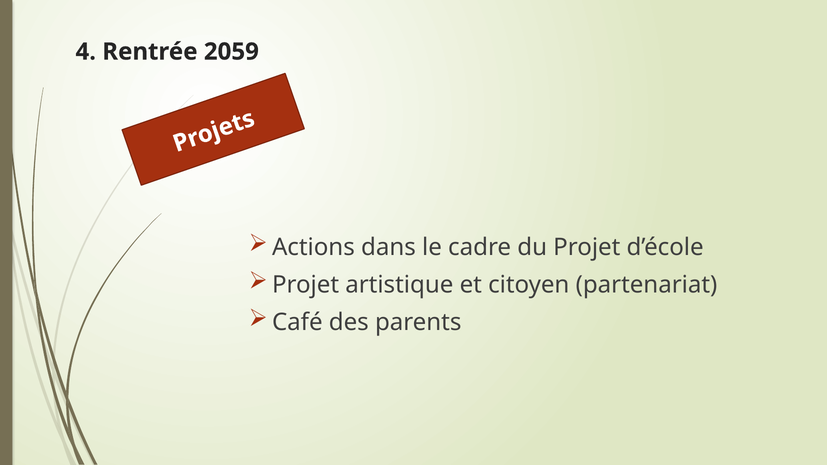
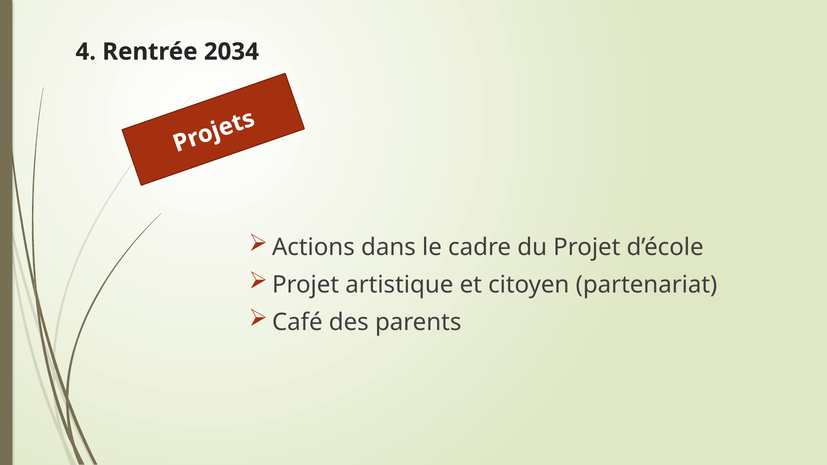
2059: 2059 -> 2034 (231, 52)
